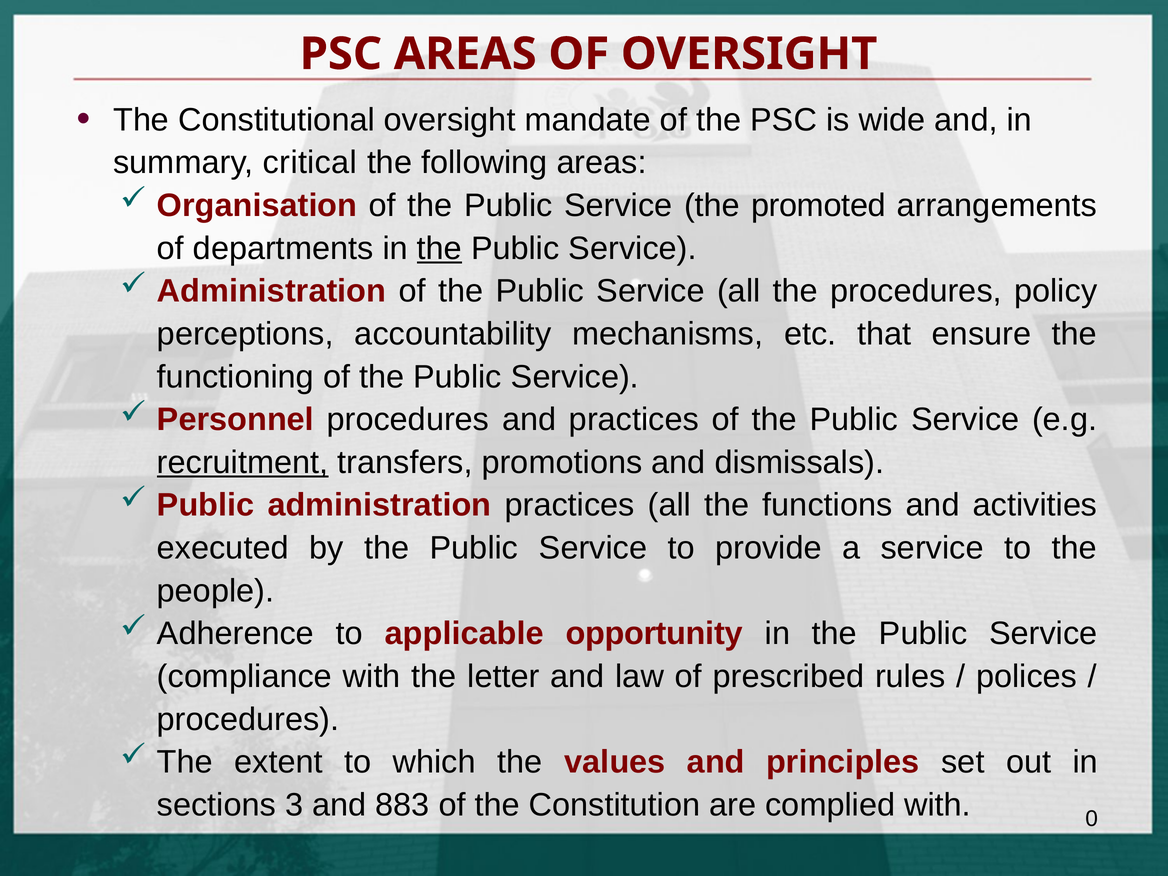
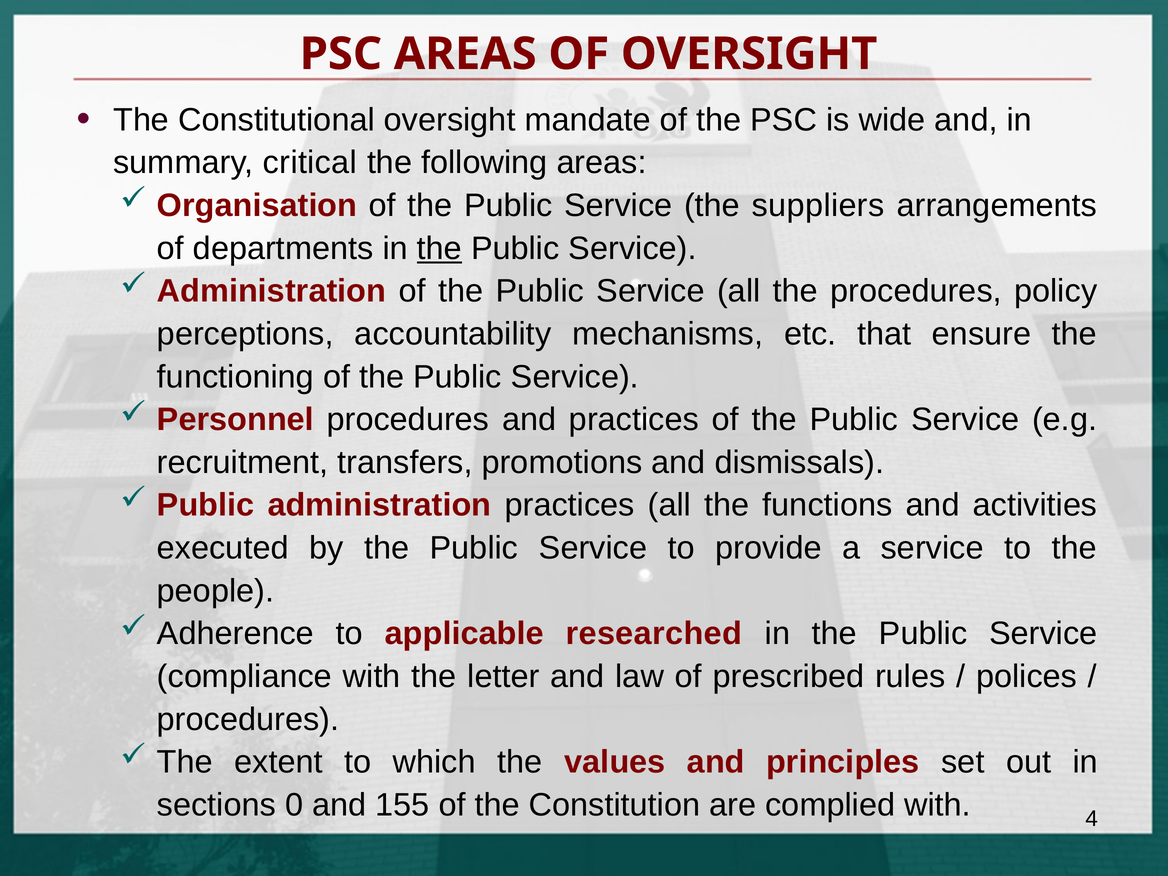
promoted: promoted -> suppliers (818, 206)
recruitment underline: present -> none (243, 462)
opportunity: opportunity -> researched (654, 634)
3: 3 -> 0 (294, 805)
883: 883 -> 155 (402, 805)
0: 0 -> 4 (1092, 819)
